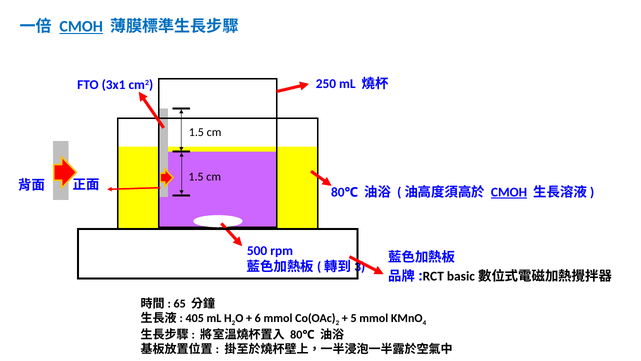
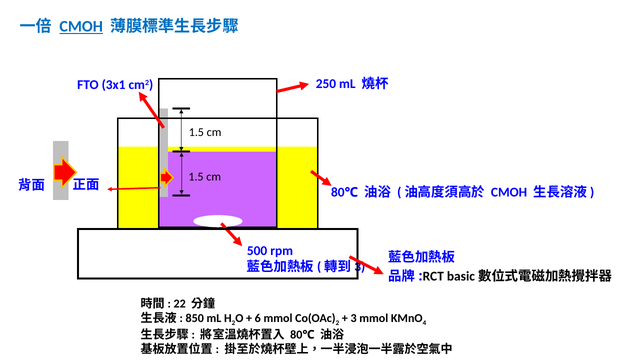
CMOH underline: present -> none (509, 192)
65: 65 -> 22 (180, 303)
405: 405 -> 850 (195, 318)
5: 5 -> 3 (354, 318)
